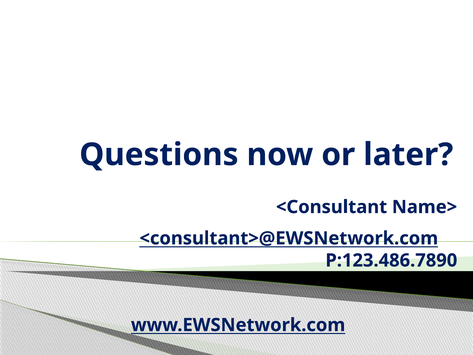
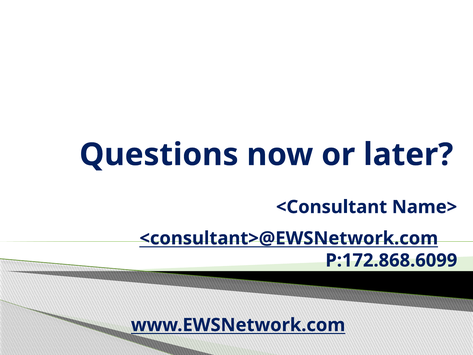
P:123.486.7890: P:123.486.7890 -> P:172.868.6099 (391, 260)
